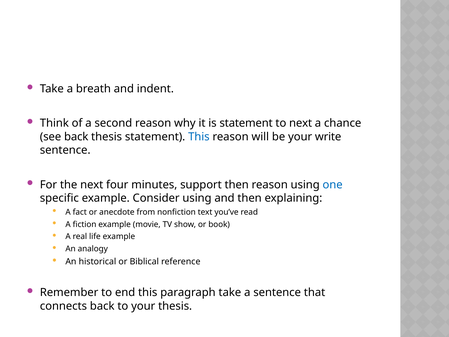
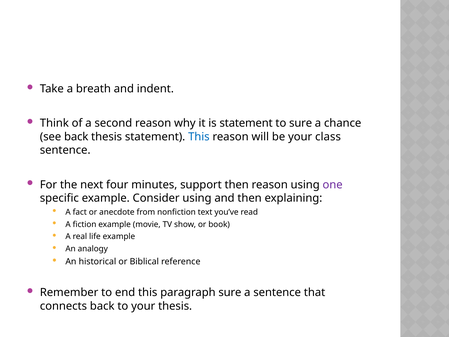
to next: next -> sure (301, 123)
write: write -> class (328, 137)
one colour: blue -> purple (333, 185)
paragraph take: take -> sure (230, 292)
